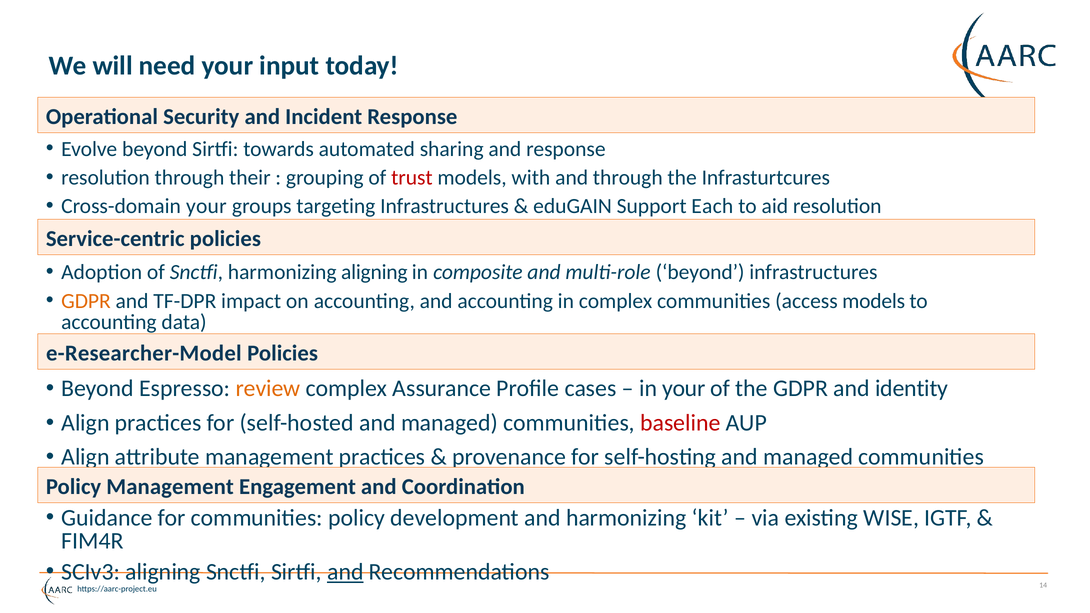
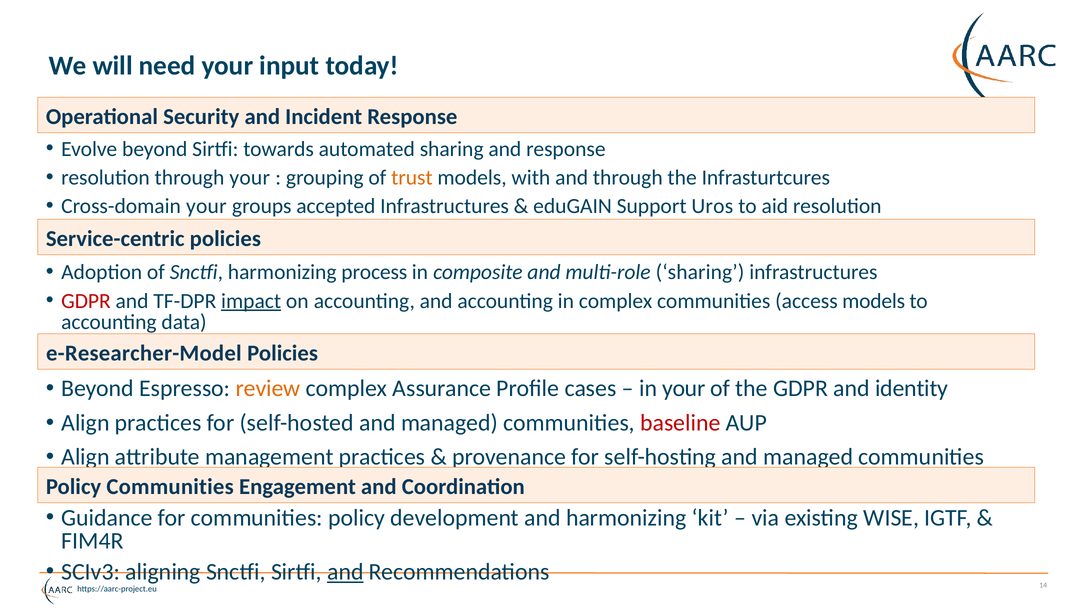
through their: their -> your (250, 178)
trust colour: red -> orange (412, 178)
targeting: targeting -> accepted (336, 206)
Each: Each -> Uros (712, 206)
harmonizing aligning: aligning -> process (374, 272)
multi-role beyond: beyond -> sharing (700, 272)
GDPR colour: orange -> red (86, 301)
impact underline: none -> present (251, 301)
Policy Management: Management -> Communities (170, 487)
